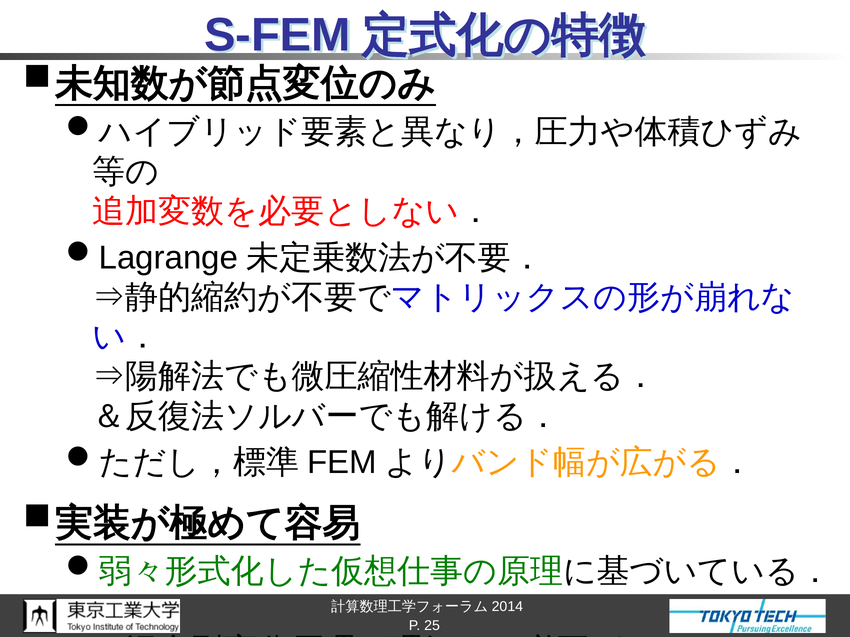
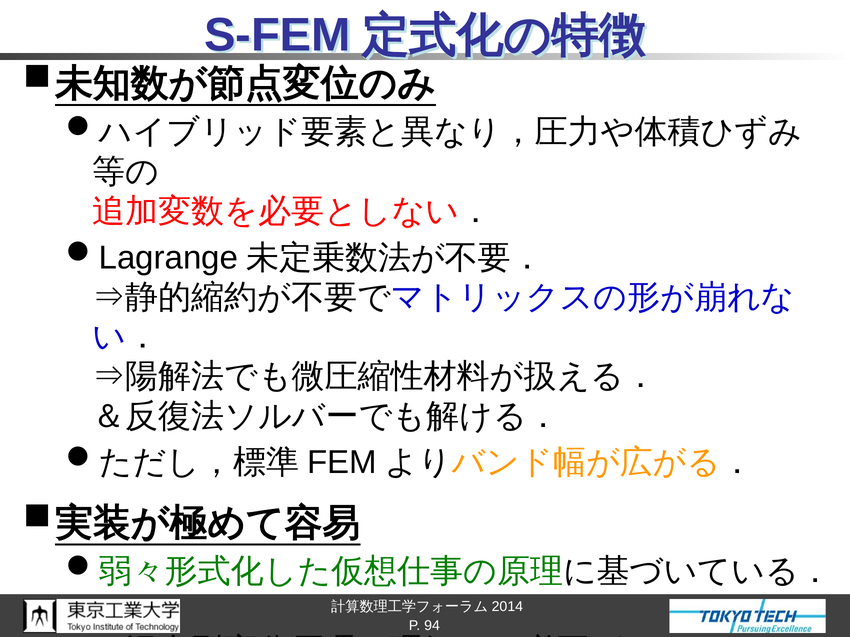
25: 25 -> 94 (432, 626)
